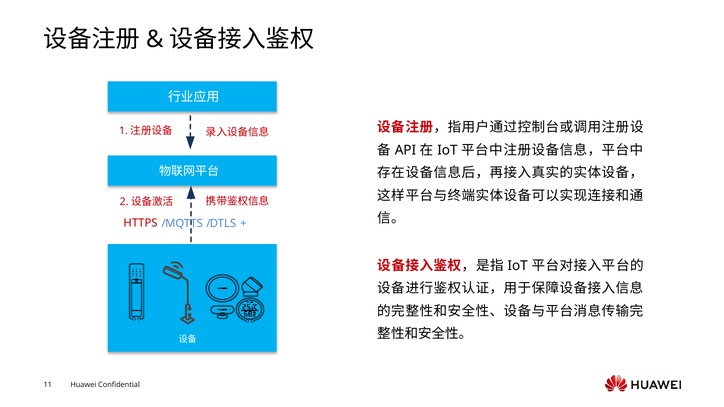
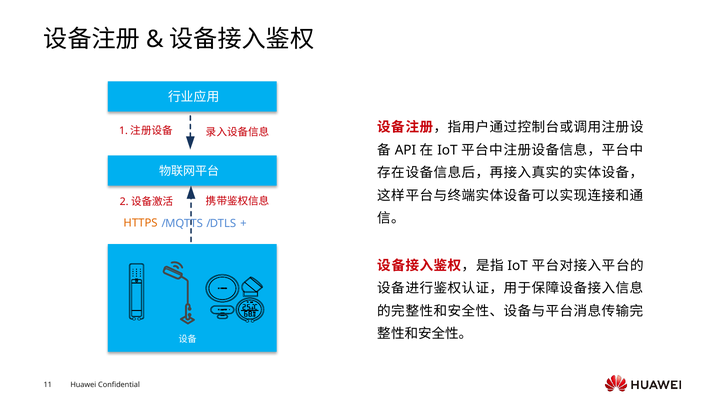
HTTPS colour: red -> orange (141, 223)
